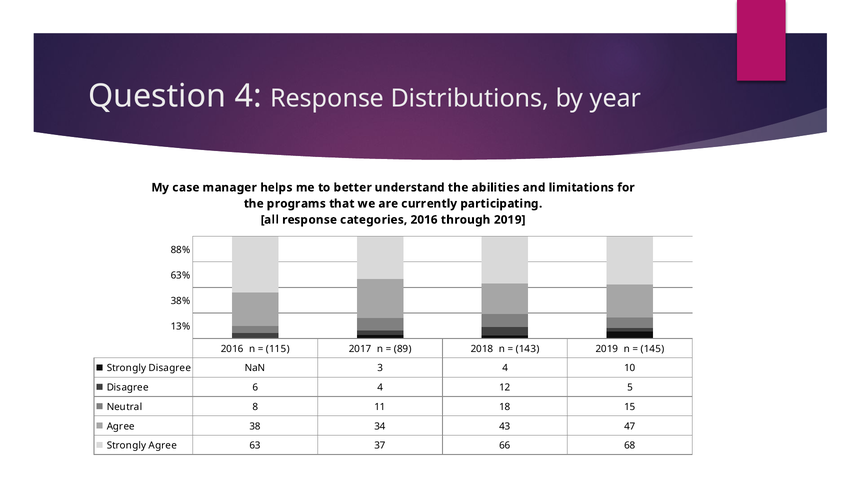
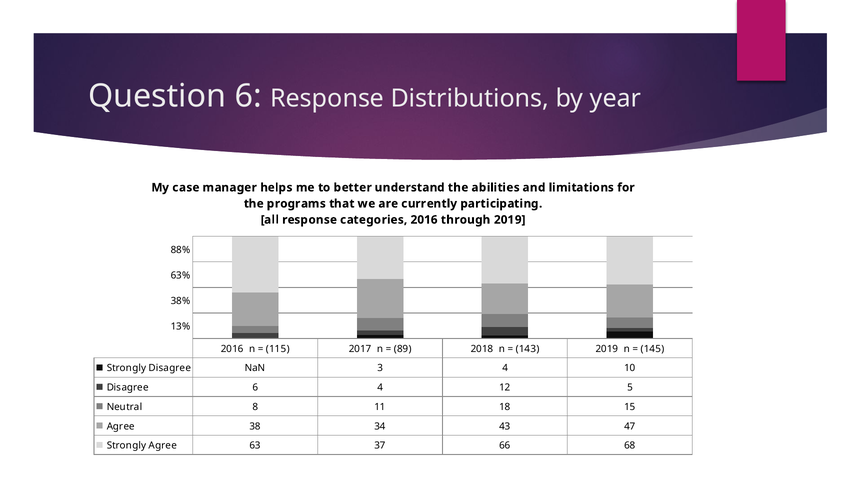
Question 4: 4 -> 6 (248, 96)
